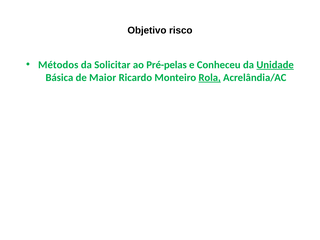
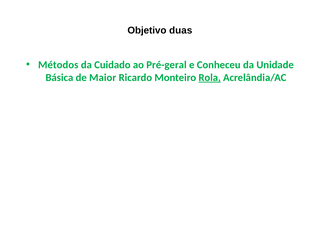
risco: risco -> duas (181, 30)
Solicitar: Solicitar -> Cuidado (112, 65)
Pré-pelas: Pré-pelas -> Pré-geral (166, 65)
Unidade underline: present -> none (275, 65)
